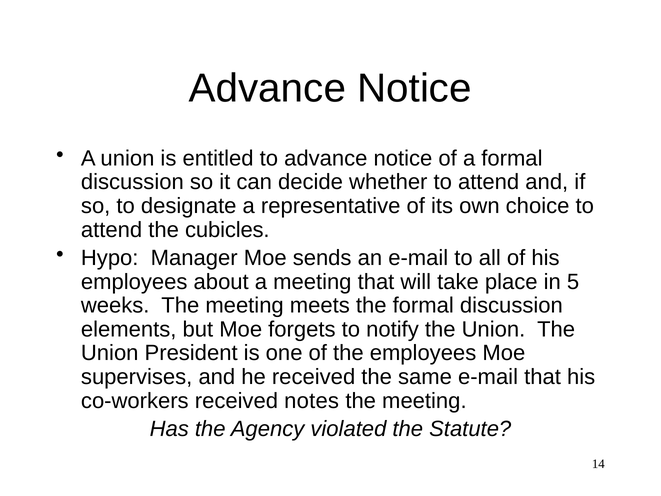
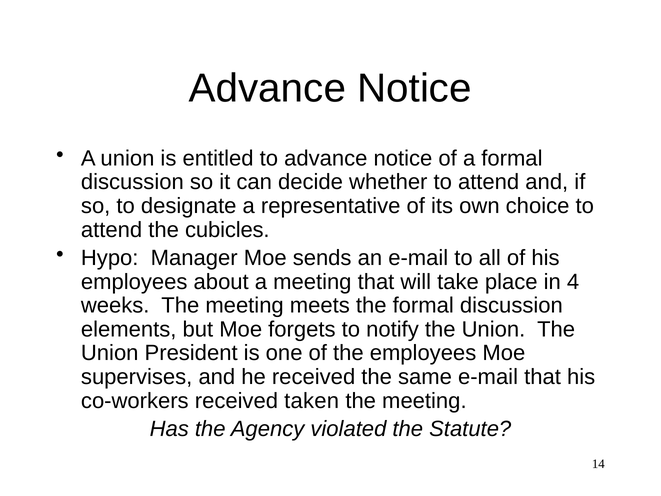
5: 5 -> 4 (573, 282)
notes: notes -> taken (312, 401)
